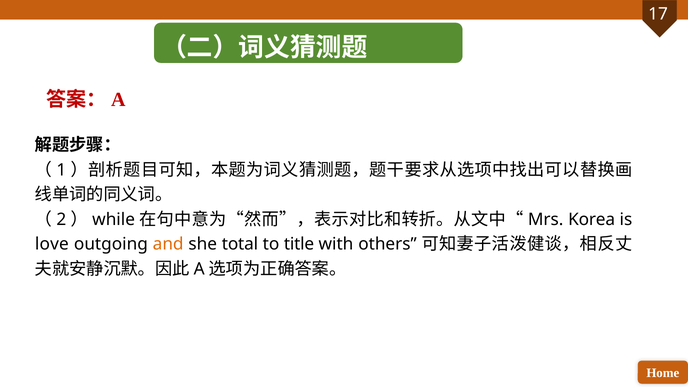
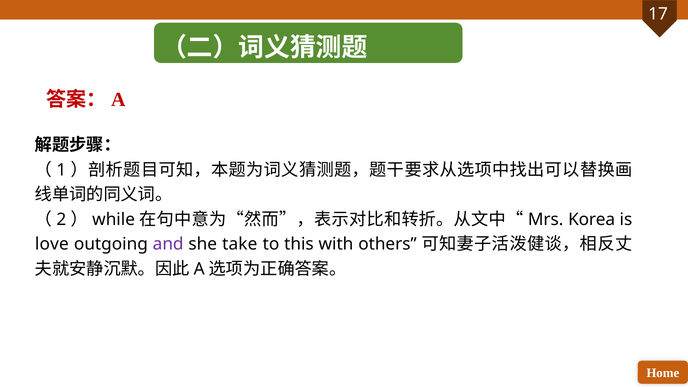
and colour: orange -> purple (168, 244)
total: total -> take (240, 244)
title: title -> this (299, 244)
